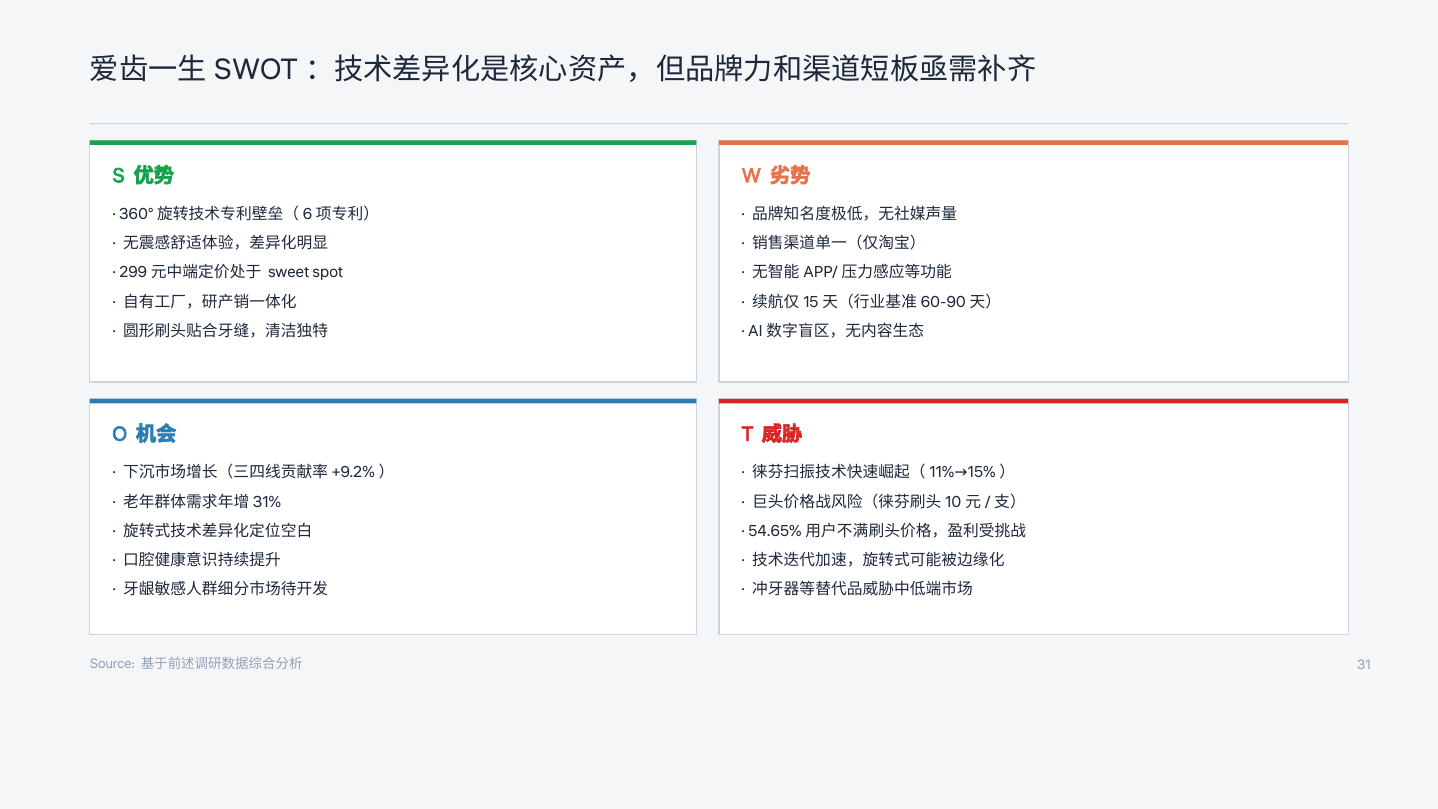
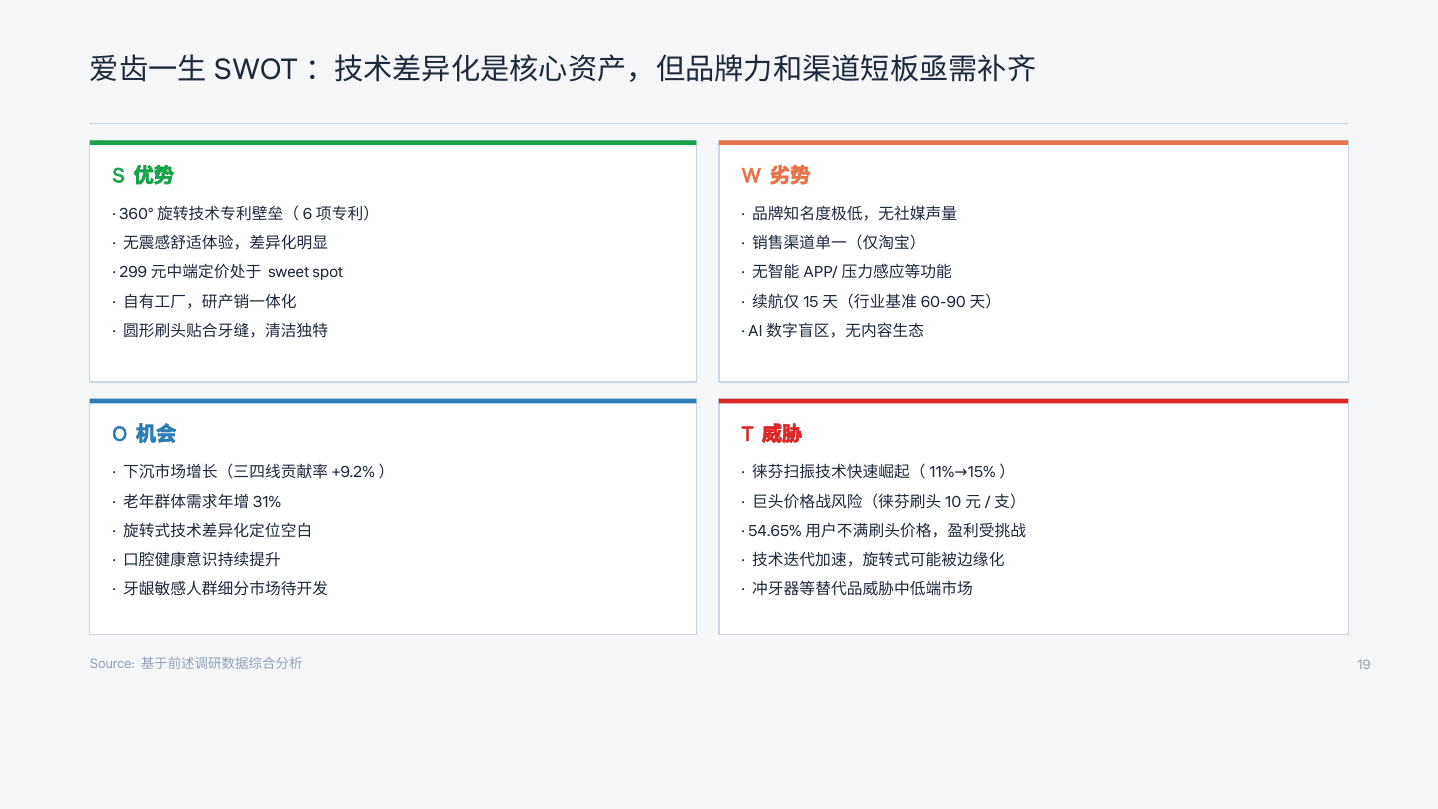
31: 31 -> 19 (1364, 665)
